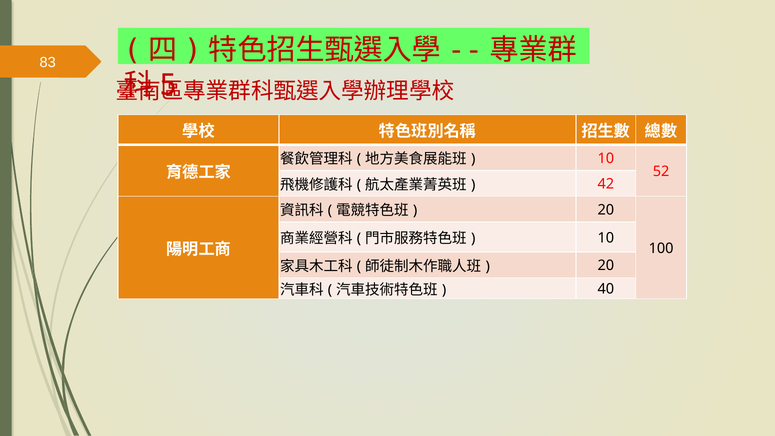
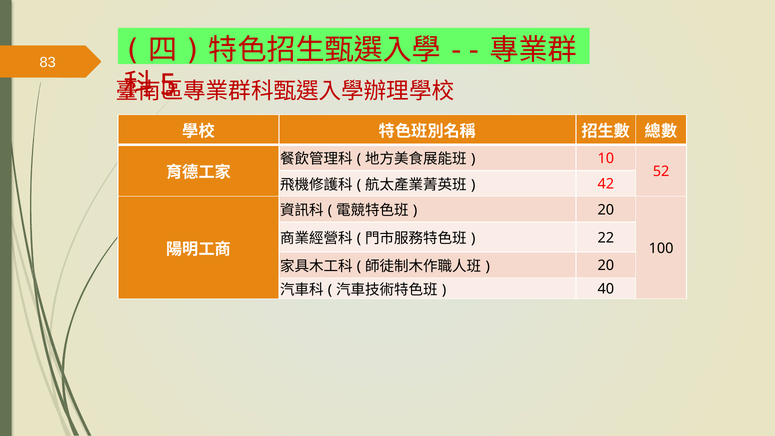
10: 10 -> 22 (606, 238)
